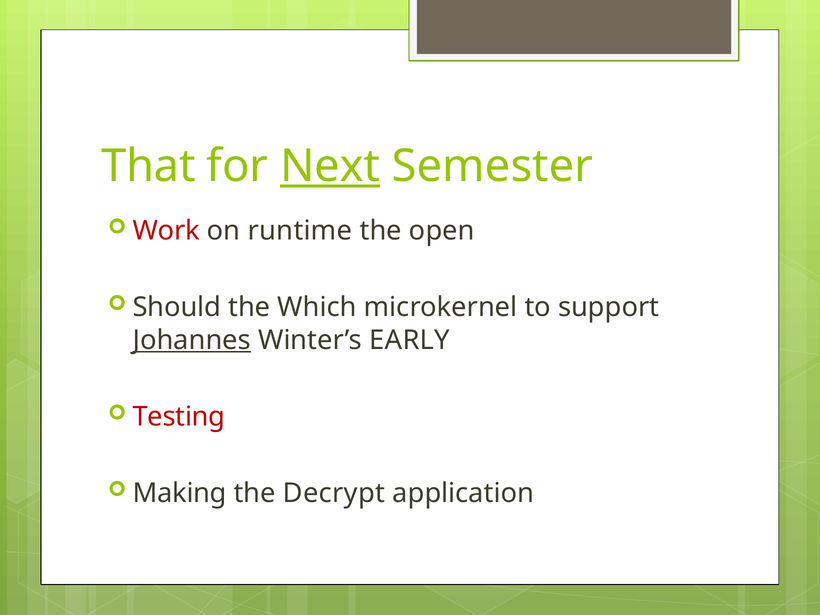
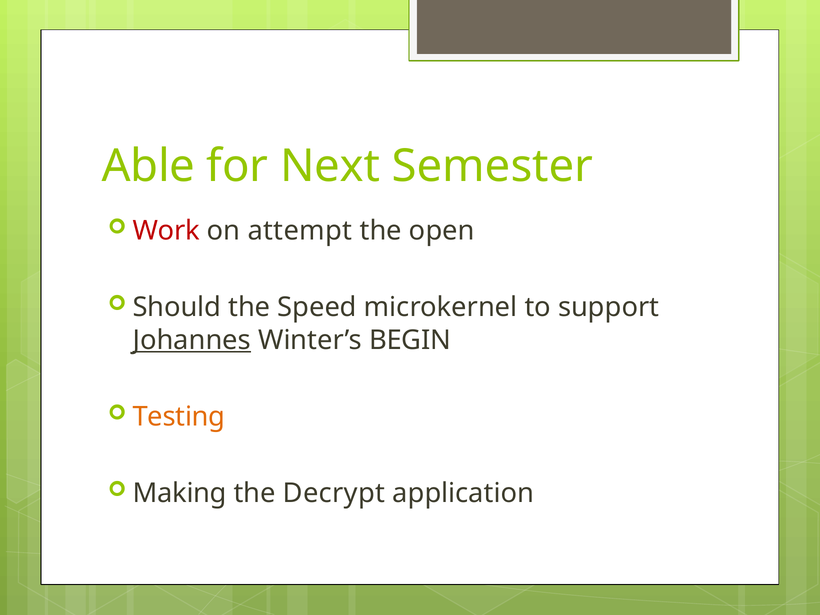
That: That -> Able (148, 166)
Next underline: present -> none (330, 166)
runtime: runtime -> attempt (300, 231)
Which: Which -> Speed (317, 307)
EARLY: EARLY -> BEGIN (410, 340)
Testing colour: red -> orange (179, 417)
